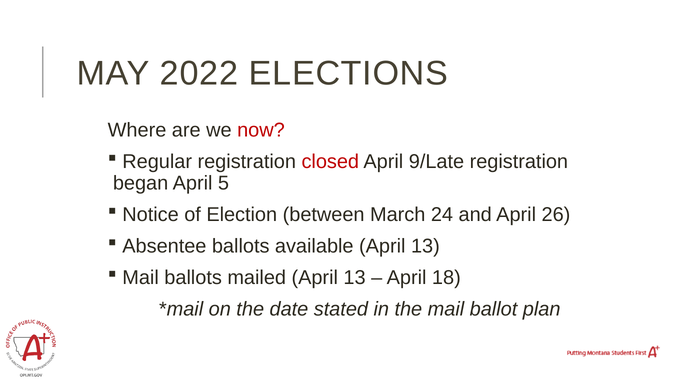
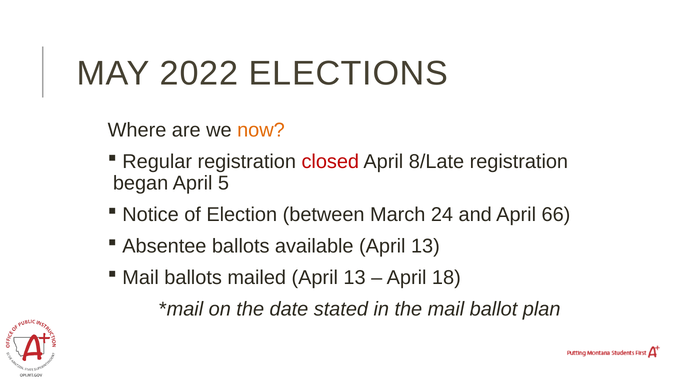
now colour: red -> orange (261, 130)
9/Late: 9/Late -> 8/Late (436, 162)
26: 26 -> 66 (556, 215)
